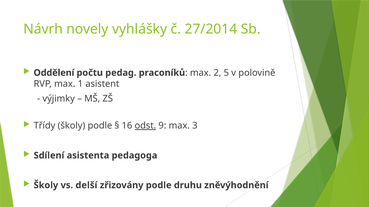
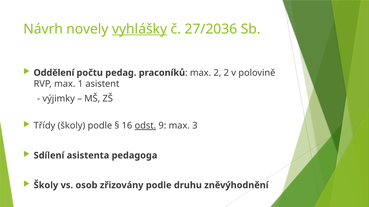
vyhlášky underline: none -> present (140, 29)
27/2014: 27/2014 -> 27/2036 (211, 29)
2 5: 5 -> 2 (226, 73)
delší: delší -> osob (86, 186)
